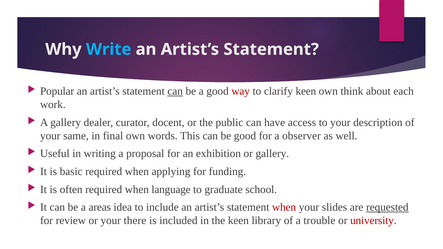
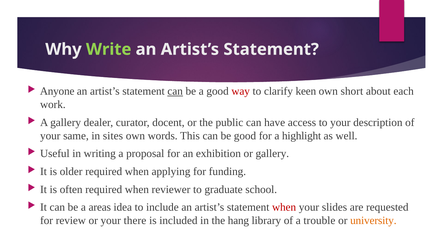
Write colour: light blue -> light green (109, 49)
Popular: Popular -> Anyone (57, 91)
think: think -> short (352, 91)
final: final -> sites (113, 136)
observer: observer -> highlight (302, 136)
basic: basic -> older (71, 172)
language: language -> reviewer (171, 190)
requested underline: present -> none (387, 207)
the keen: keen -> hang (238, 221)
university colour: red -> orange (373, 221)
